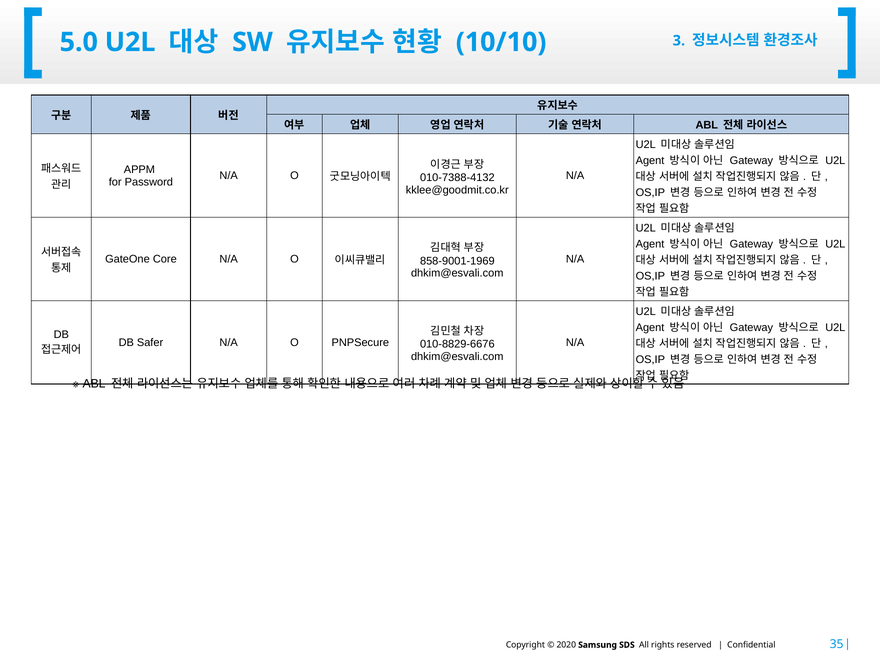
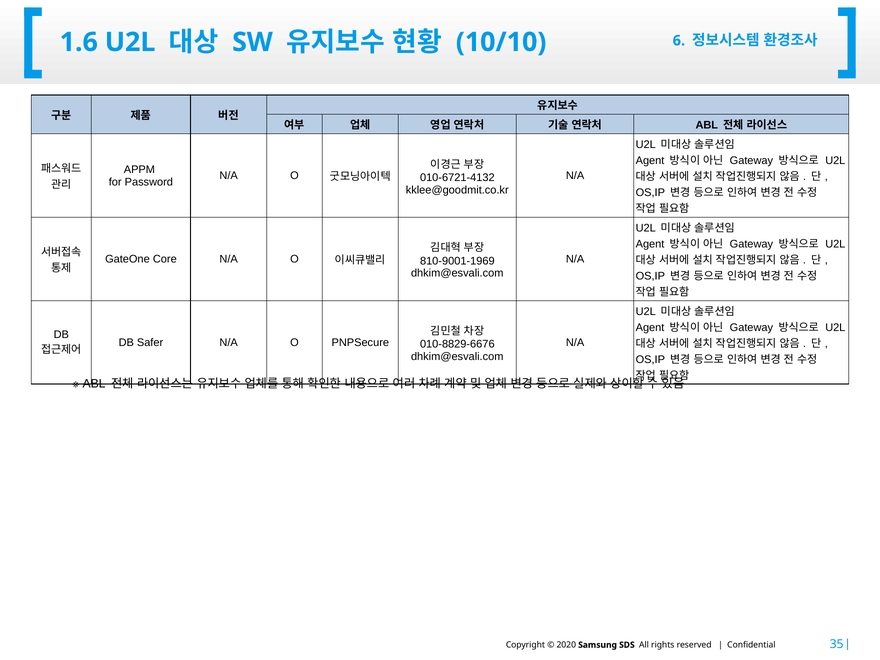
5.0: 5.0 -> 1.6 (79, 42)
3: 3 -> 6 (679, 41)
010-7388-4132: 010-7388-4132 -> 010-6721-4132 (457, 178)
858-9001-1969: 858-9001-1969 -> 810-9001-1969 (457, 261)
